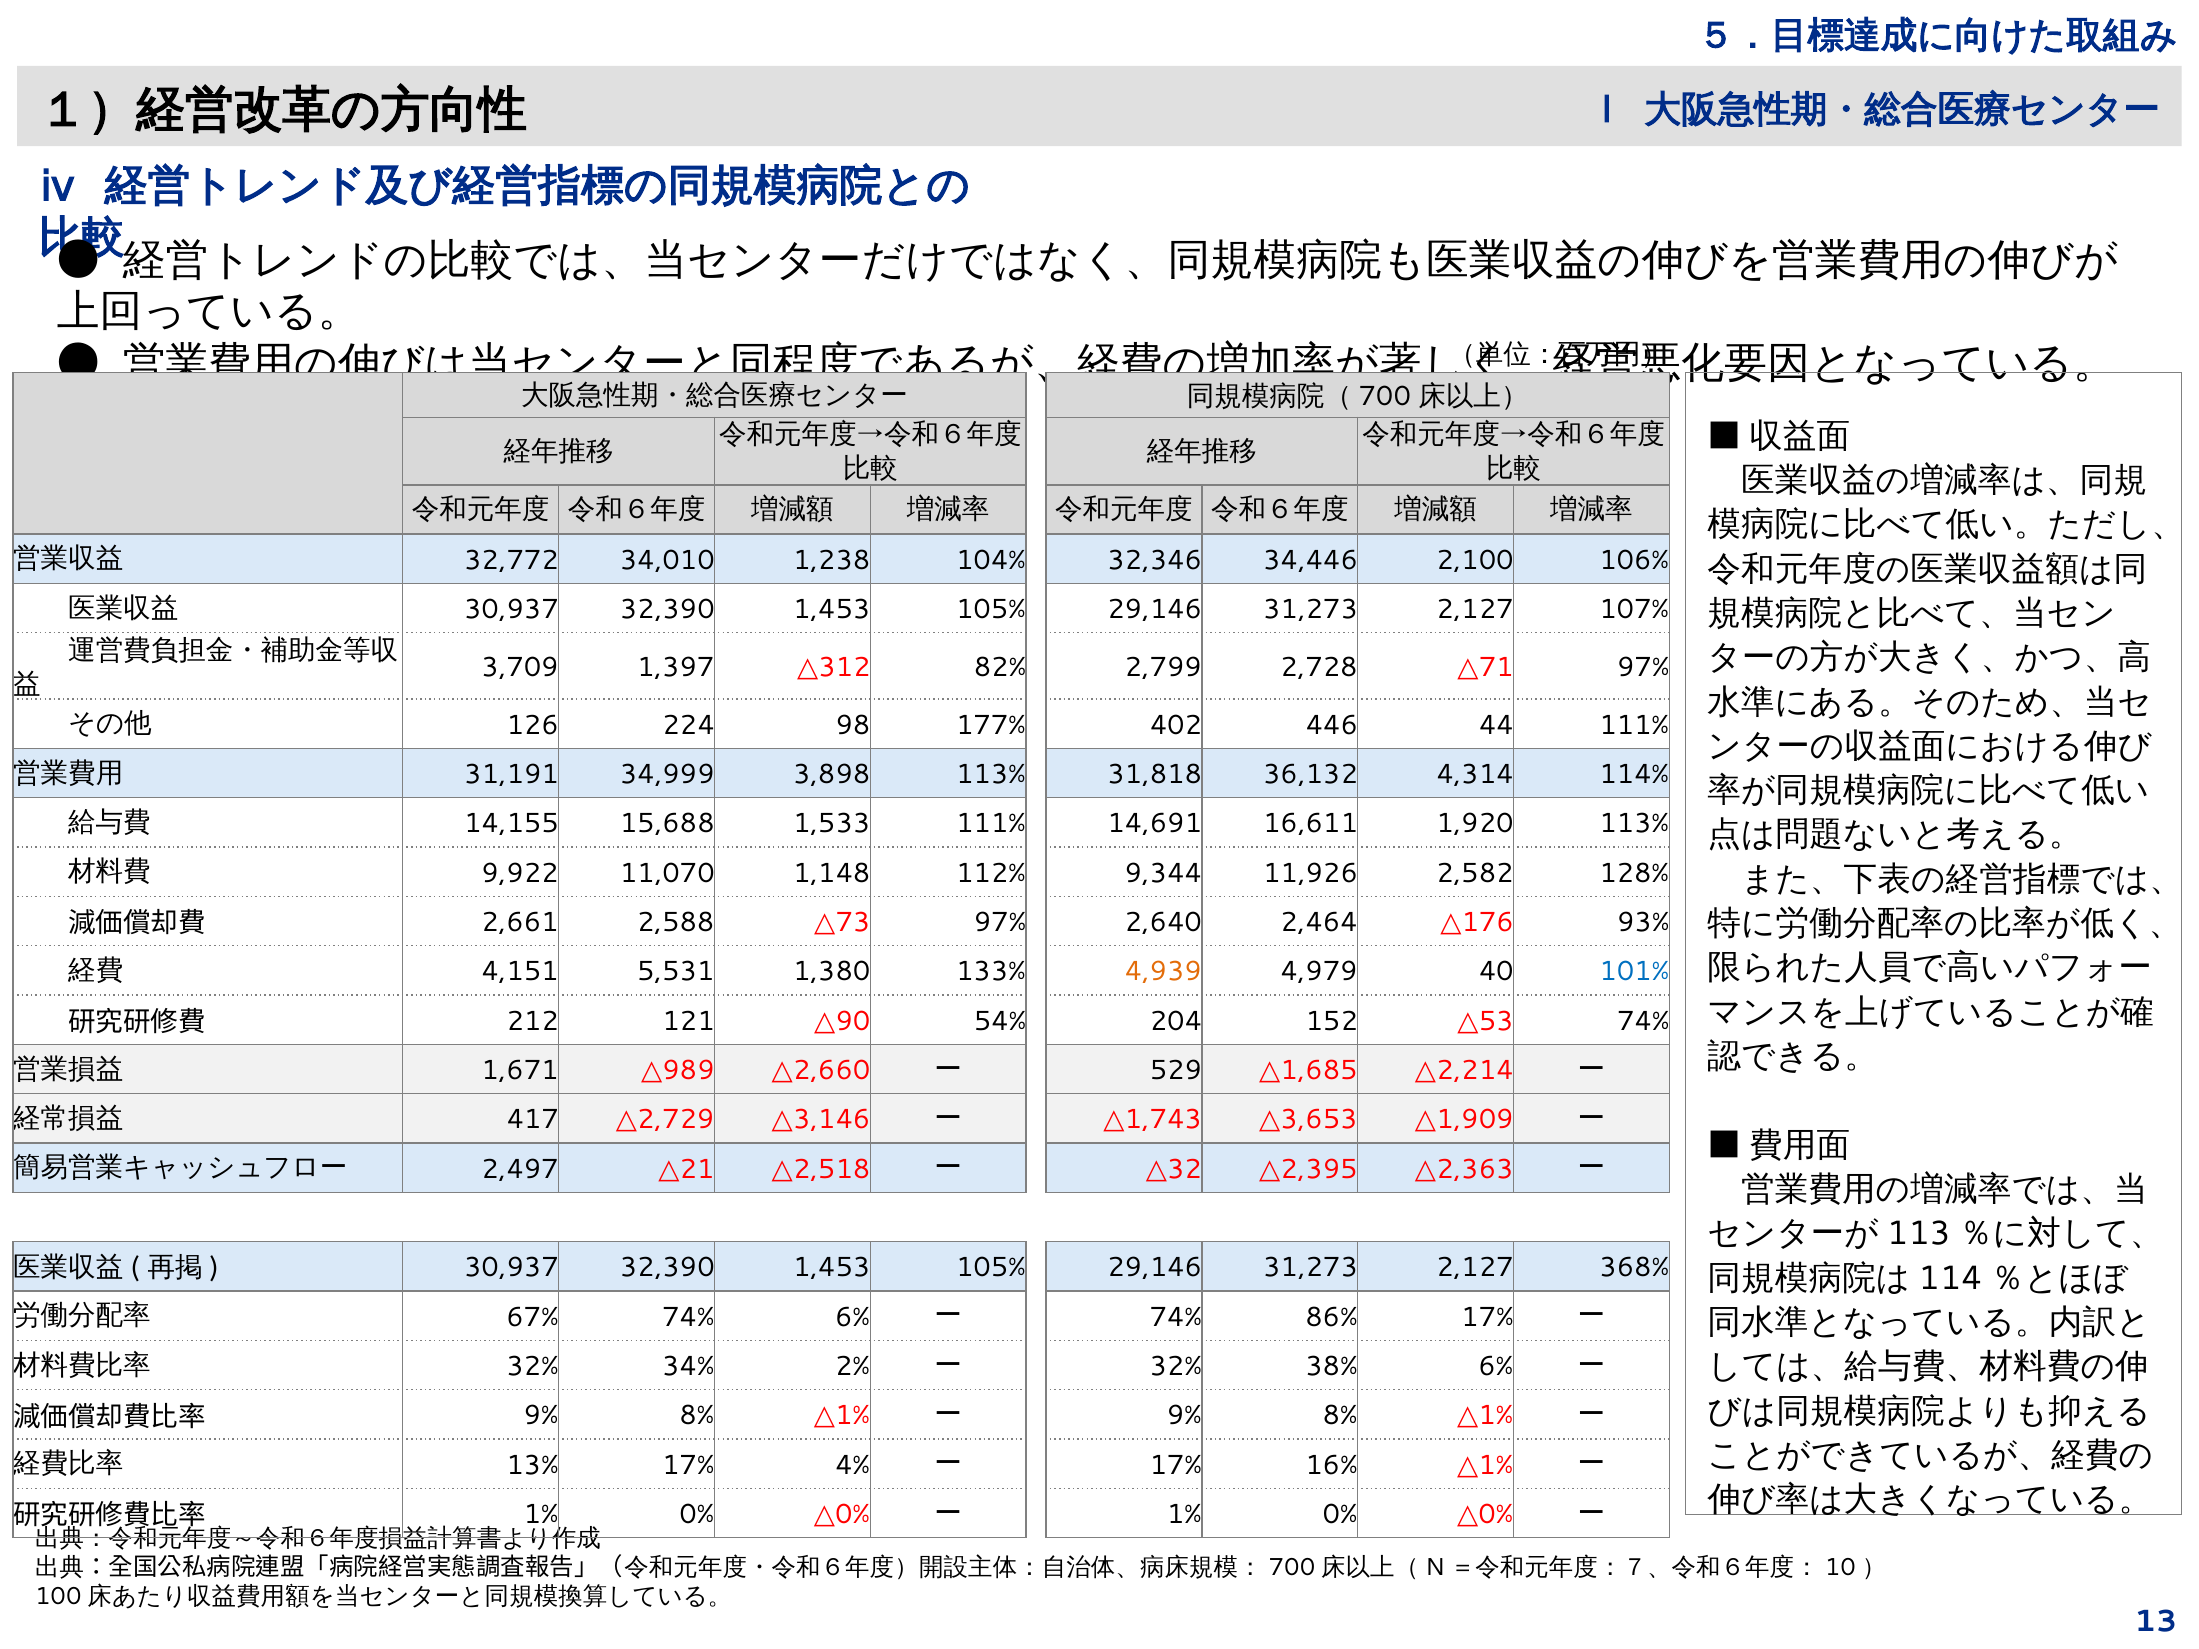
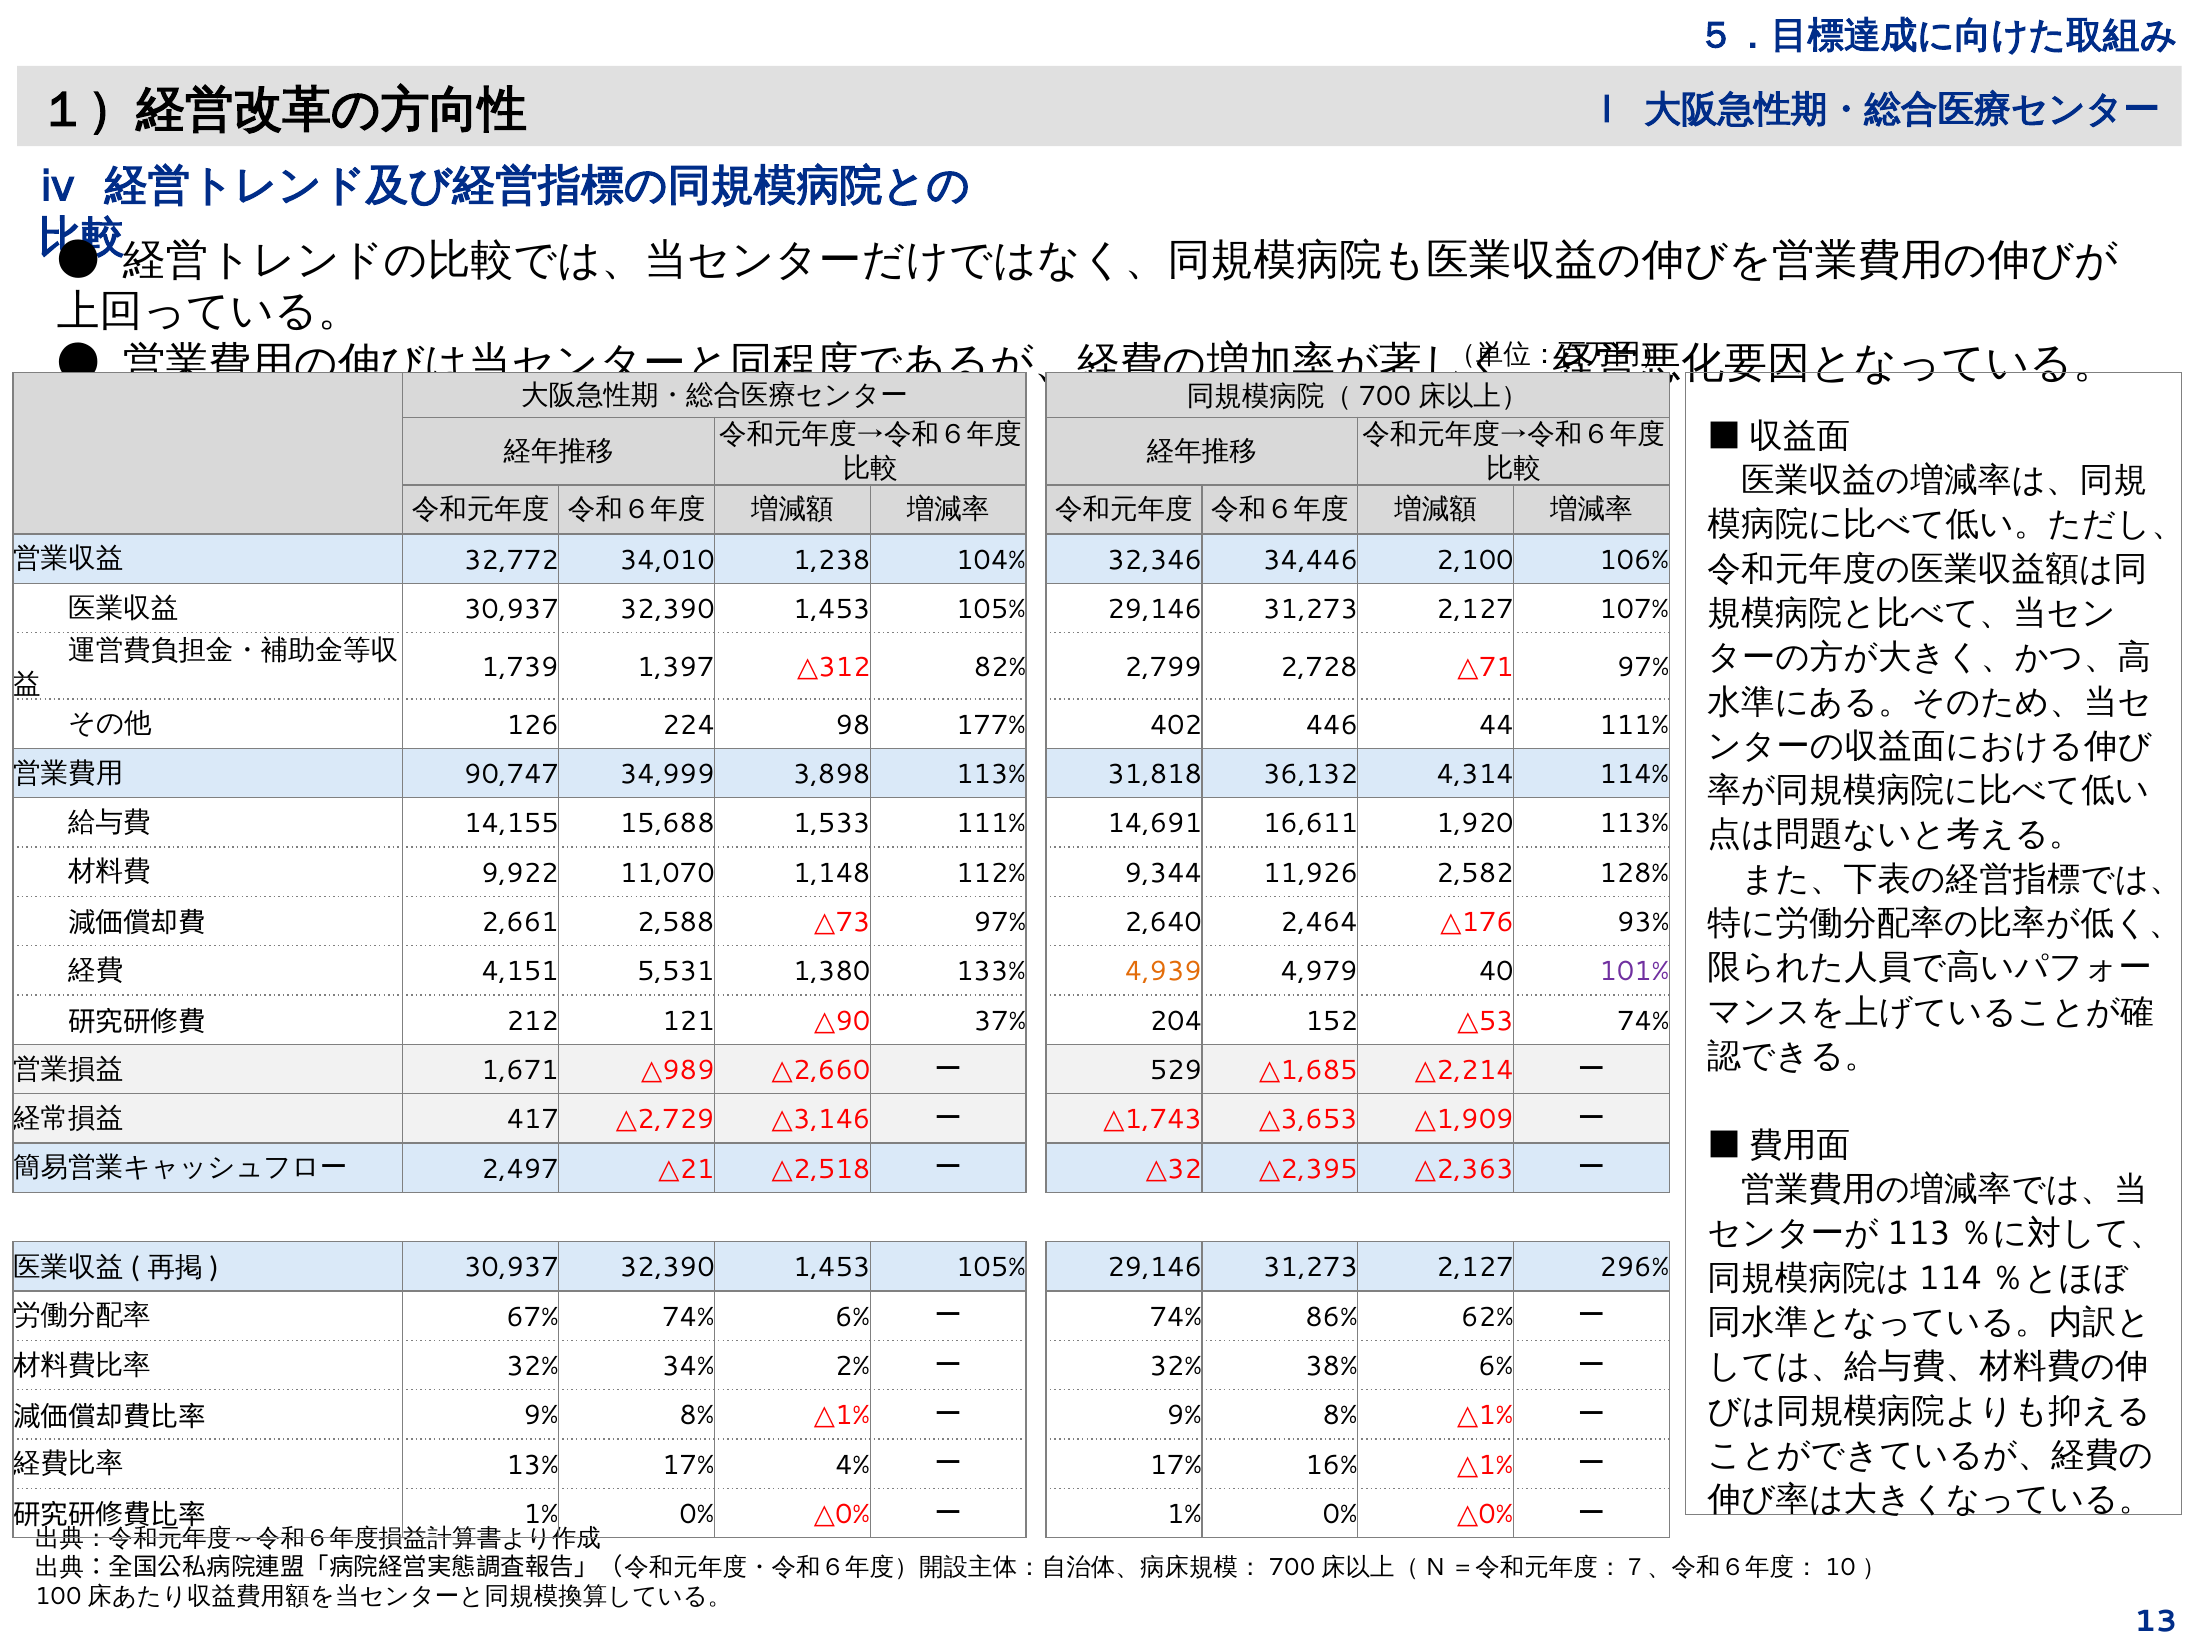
3,709: 3,709 -> 1,739 (520, 667)
31,191: 31,191 -> 90,747 (512, 775)
101% colour: blue -> purple (1634, 972)
54%: 54% -> 37% (1000, 1021)
368%: 368% -> 296% (1634, 1268)
86% 17%: 17% -> 62% (1488, 1317)
